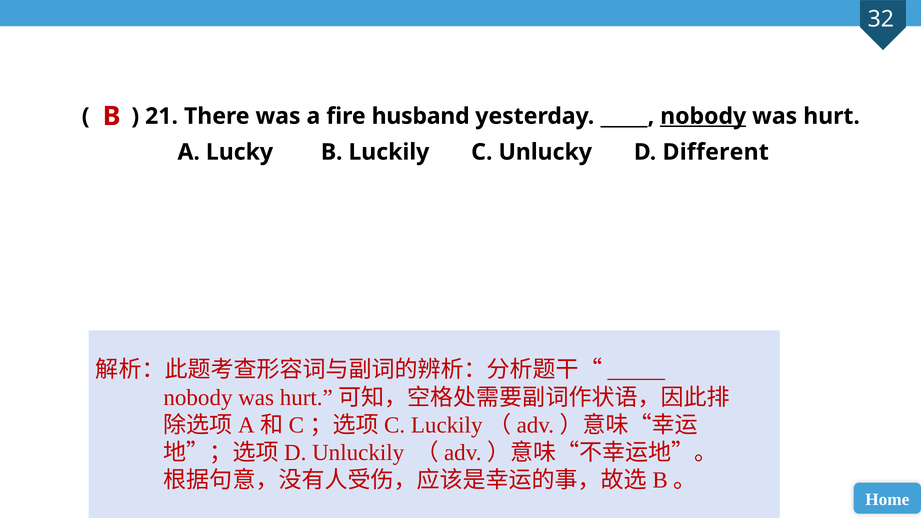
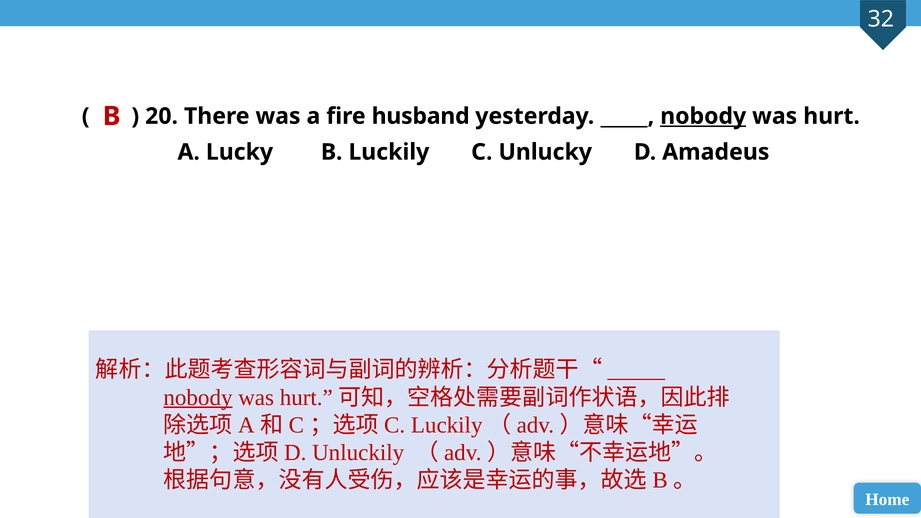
21: 21 -> 20 (162, 116)
Different: Different -> Amadeus (716, 152)
nobody underline: none -> present (198, 397)
